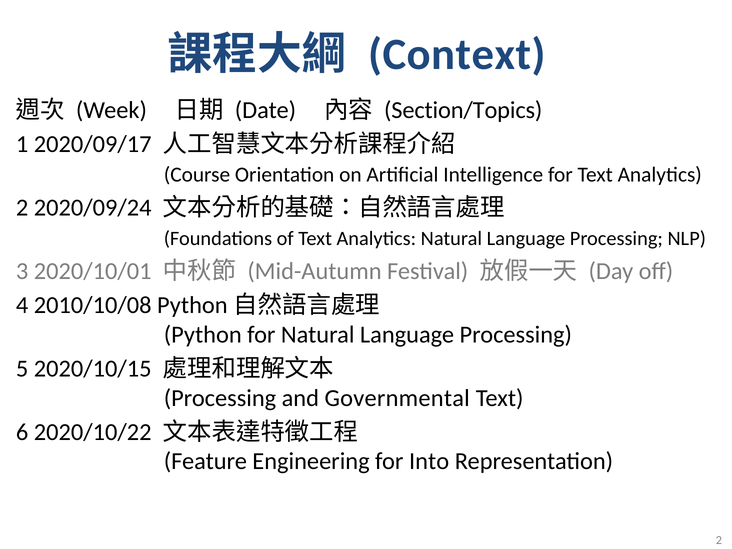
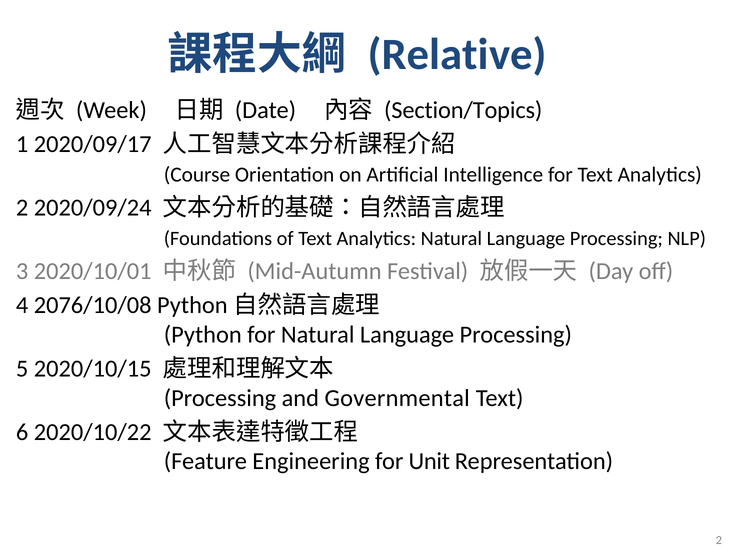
Context: Context -> Relative (457, 54)
2010/10/08: 2010/10/08 -> 2076/10/08 (93, 305)
Into: Into -> Unit (429, 461)
